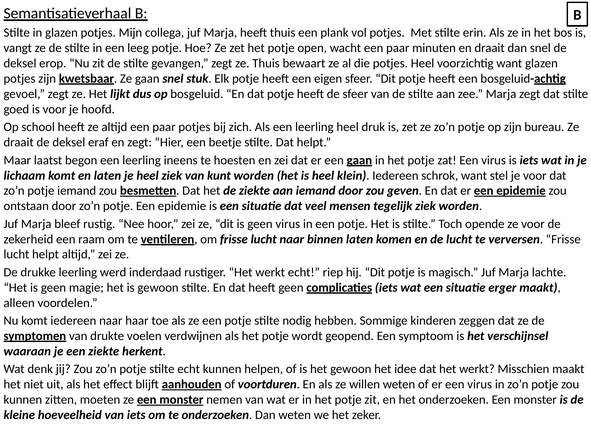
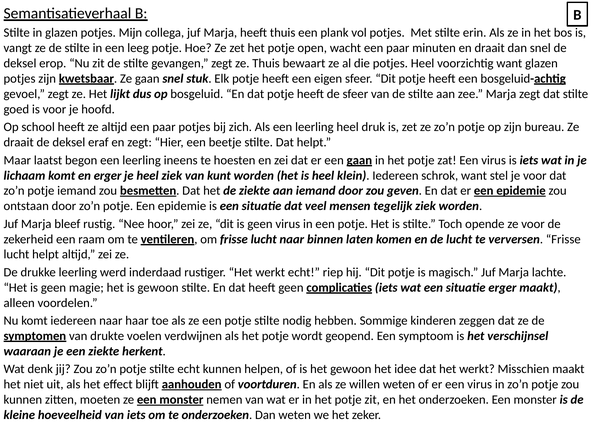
en laten: laten -> erger (108, 175)
